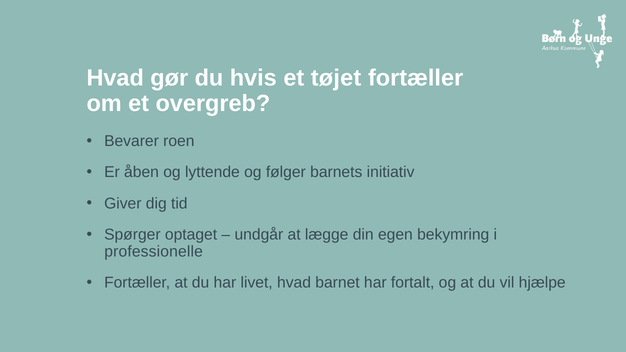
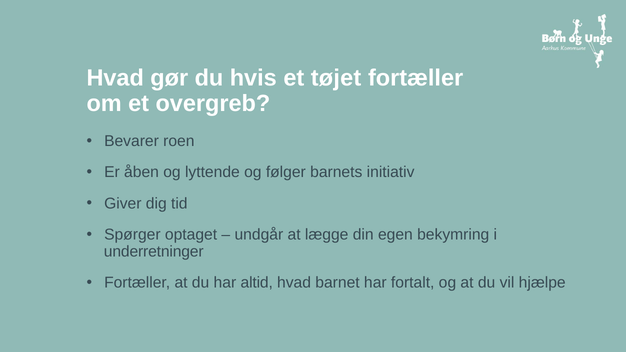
professionelle: professionelle -> underretninger (154, 252)
livet: livet -> altid (257, 283)
